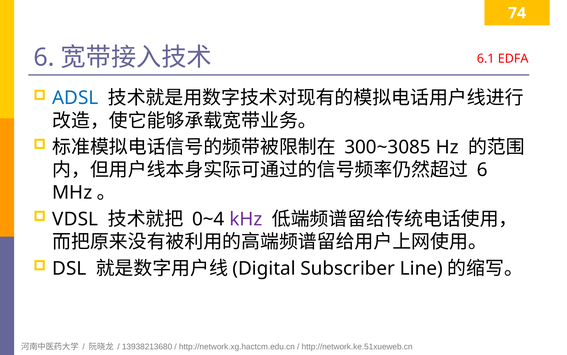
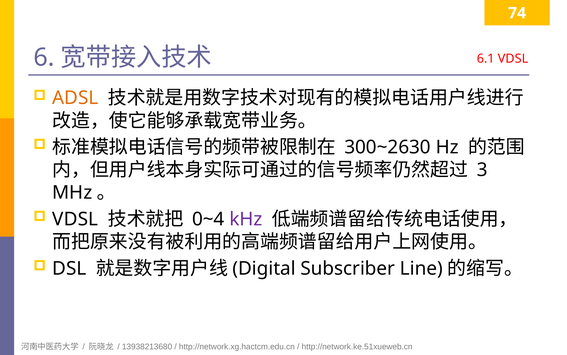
6.1 EDFA: EDFA -> VDSL (513, 59)
ADSL colour: blue -> orange (75, 98)
300~3085: 300~3085 -> 300~2630 (388, 147)
6: 6 -> 3 (482, 170)
